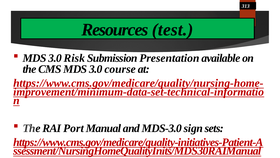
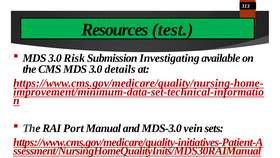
Presentation: Presentation -> Investigating (170, 58)
course: course -> details (120, 69)
sign: sign -> vein (193, 128)
